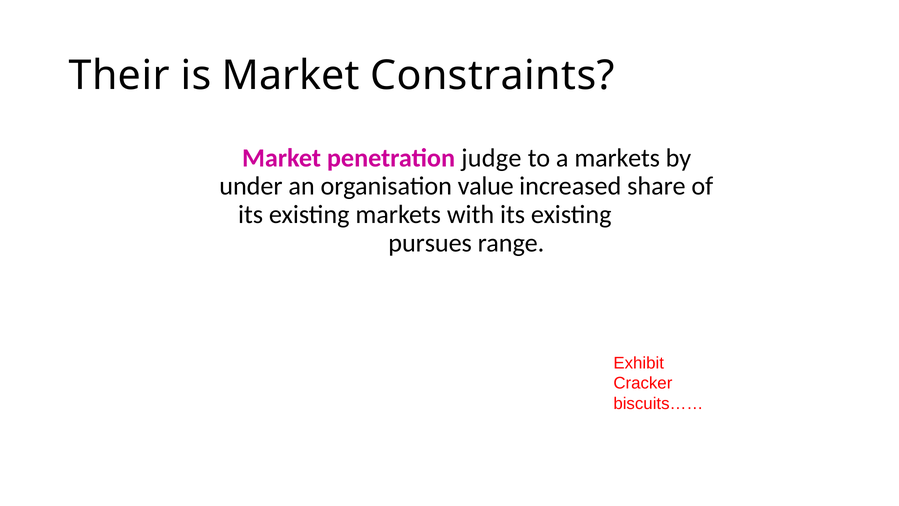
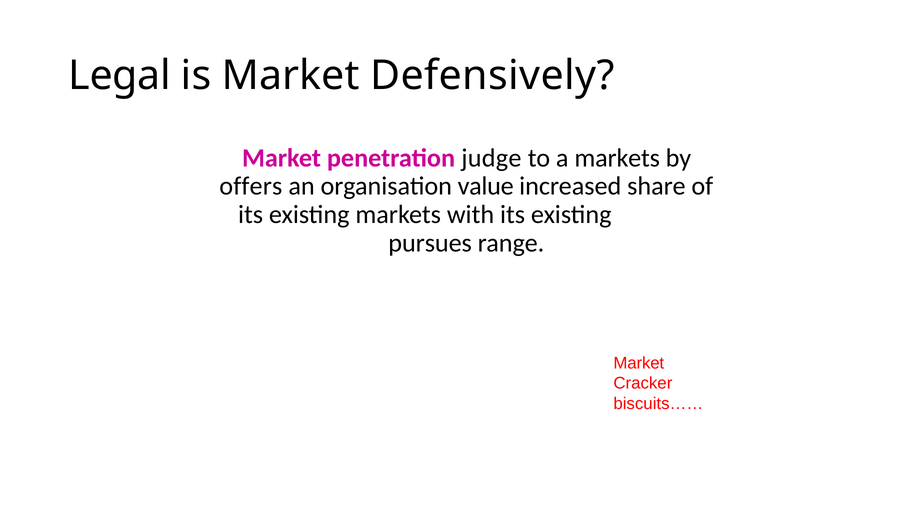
Their: Their -> Legal (120, 76)
Constraints: Constraints -> Defensively (492, 76)
under: under -> offers (251, 186)
Exhibit: Exhibit -> Market (639, 363)
